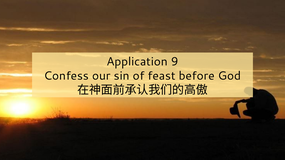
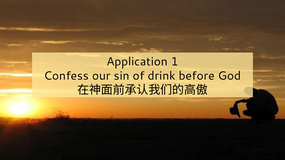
9: 9 -> 1 (175, 62)
feast: feast -> drink (162, 76)
